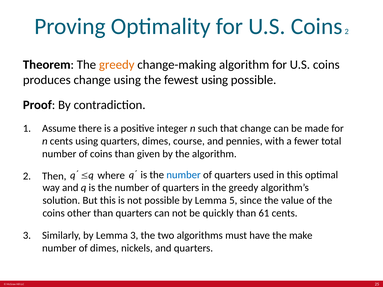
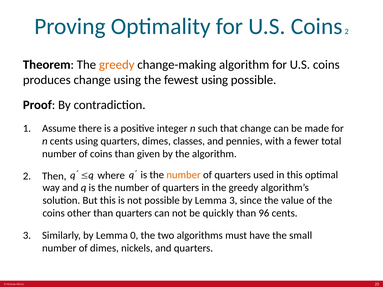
course: course -> classes (189, 141)
number colour: blue -> orange (184, 175)
Lemma 5: 5 -> 3 (233, 201)
61: 61 -> 96 (264, 213)
Lemma 3: 3 -> 0 (134, 236)
make: make -> small (301, 236)
